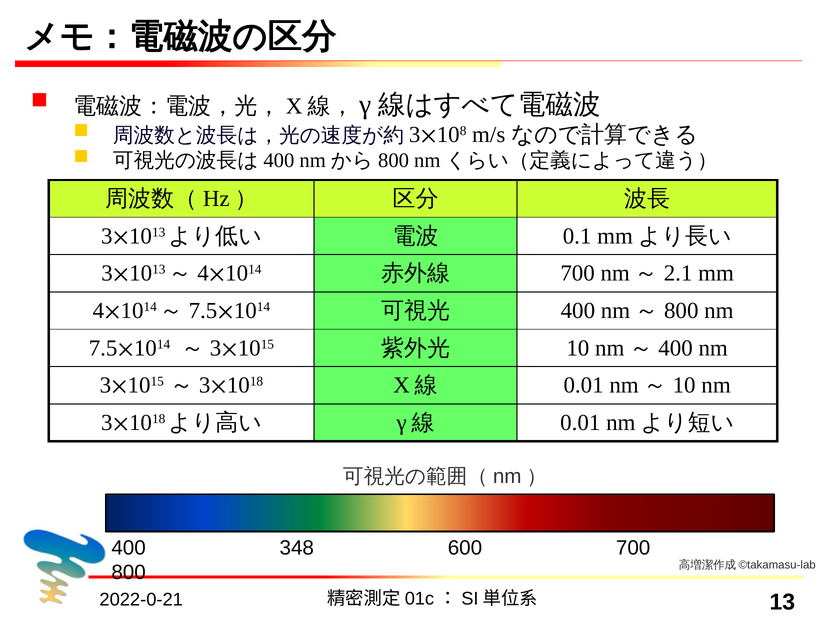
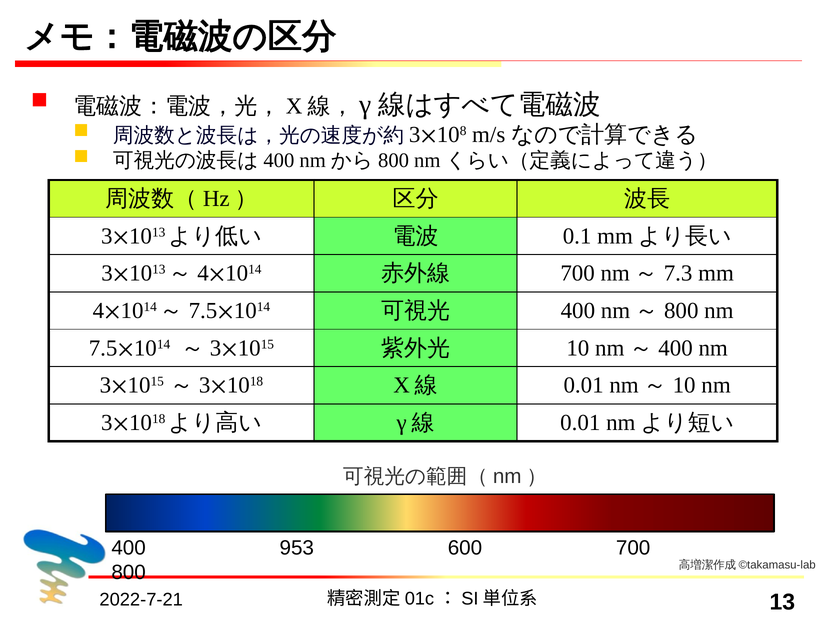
2.1: 2.1 -> 7.3 (678, 274)
348: 348 -> 953 (297, 548)
2022-0-21: 2022-0-21 -> 2022-7-21 (141, 600)
